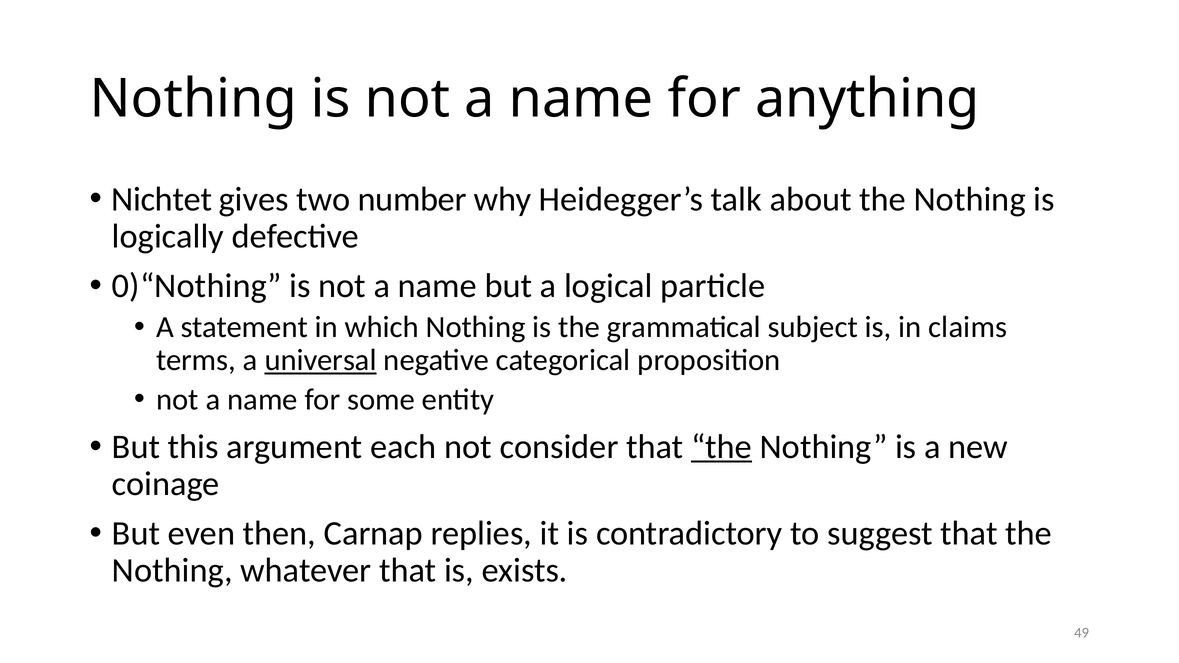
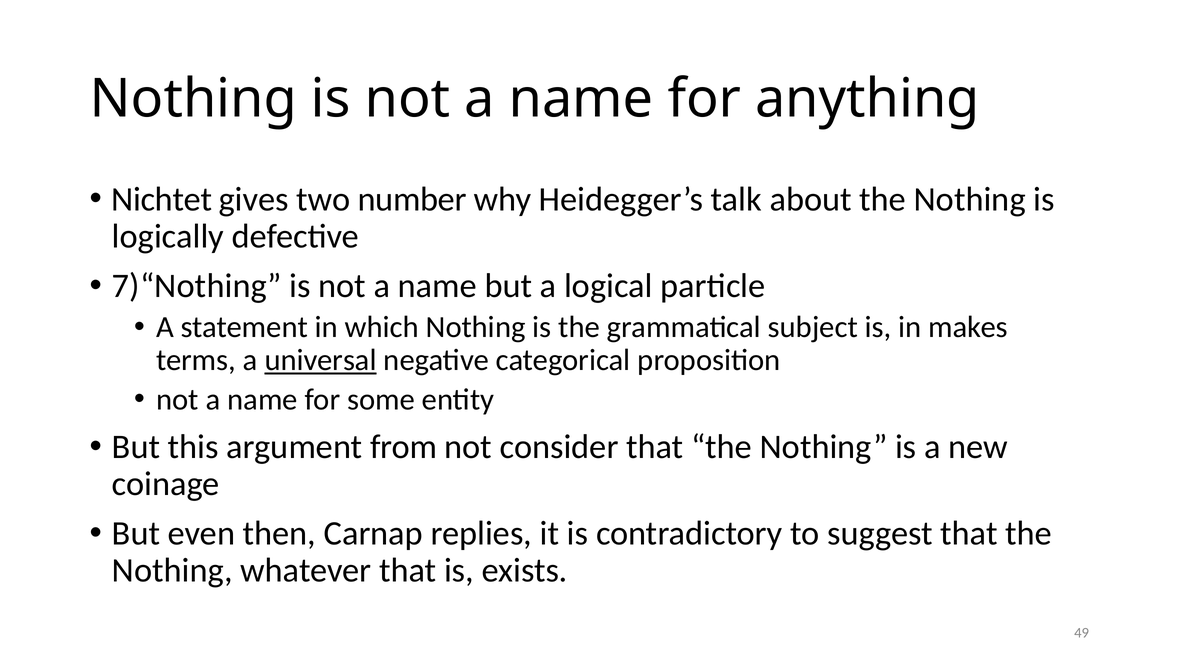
0)“Nothing: 0)“Nothing -> 7)“Nothing (197, 286)
claims: claims -> makes (968, 327)
each: each -> from (404, 447)
the underline: present -> none (722, 447)
